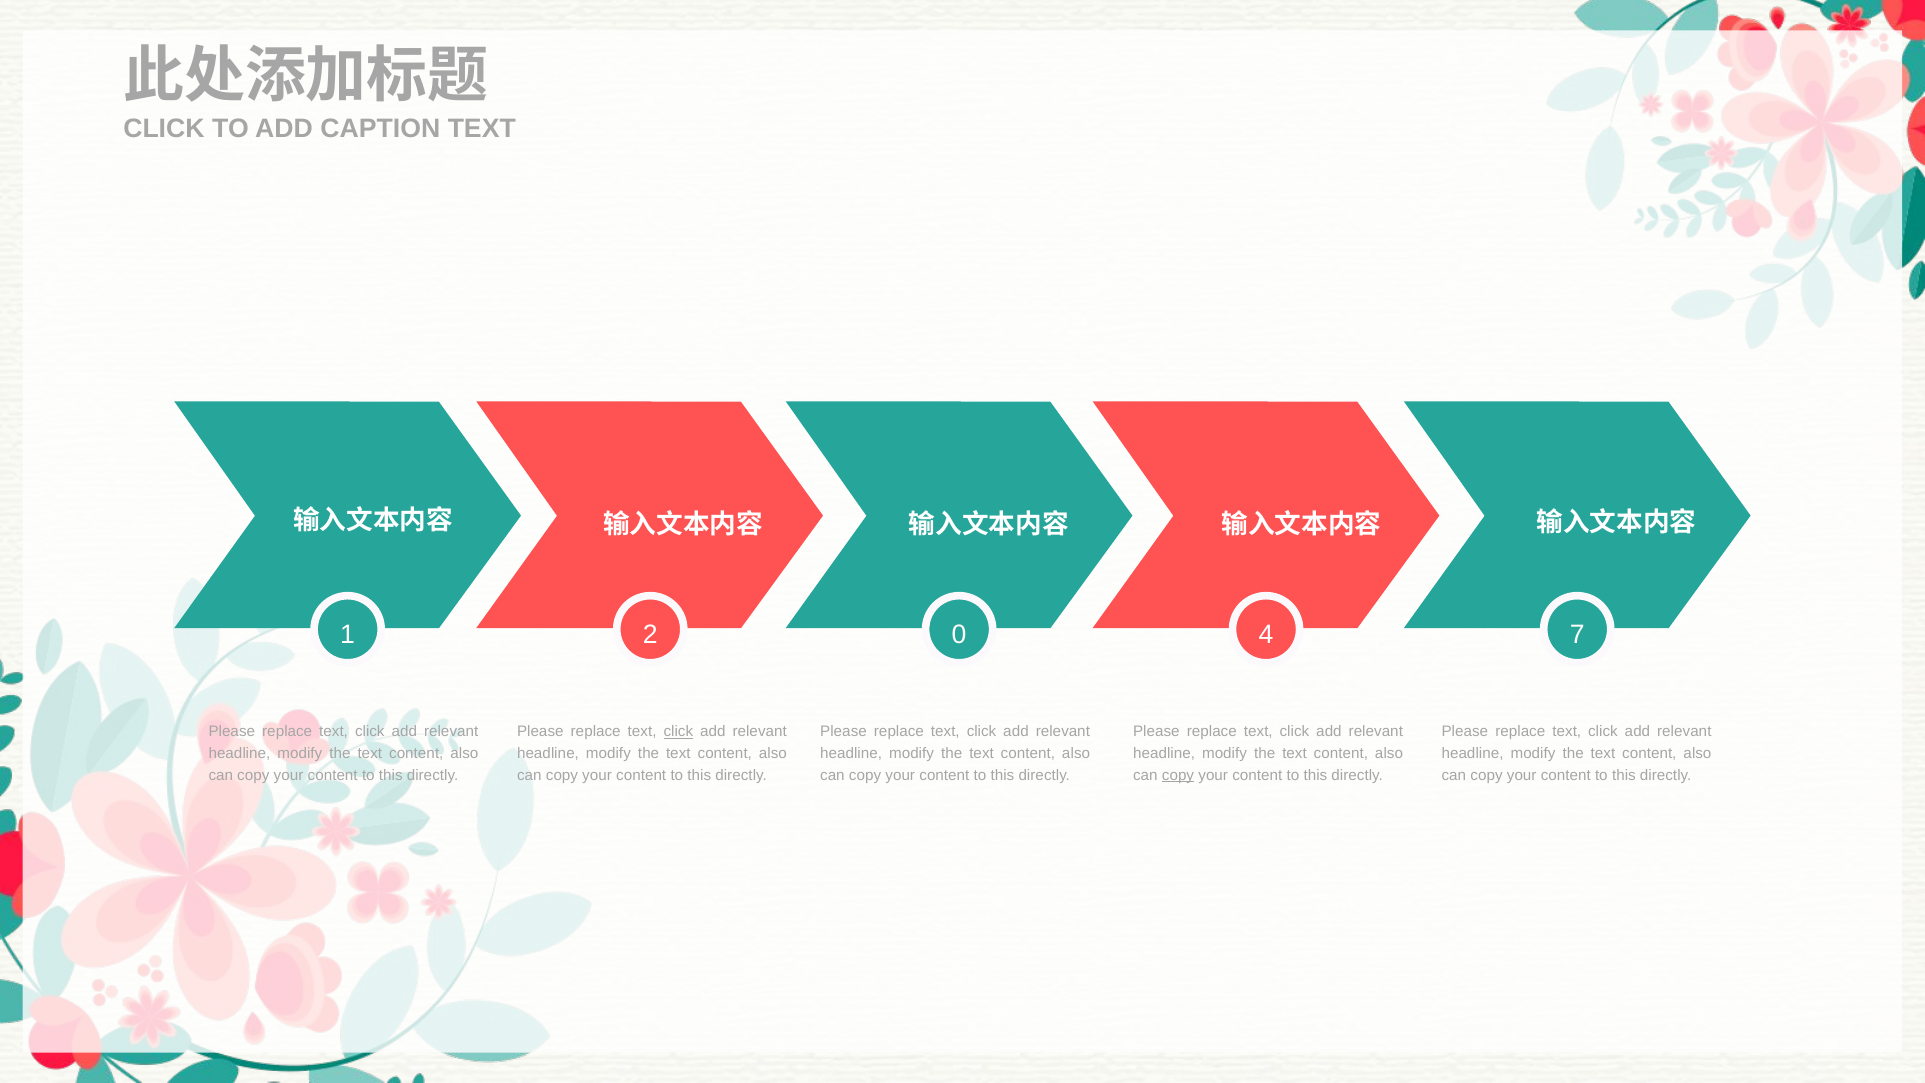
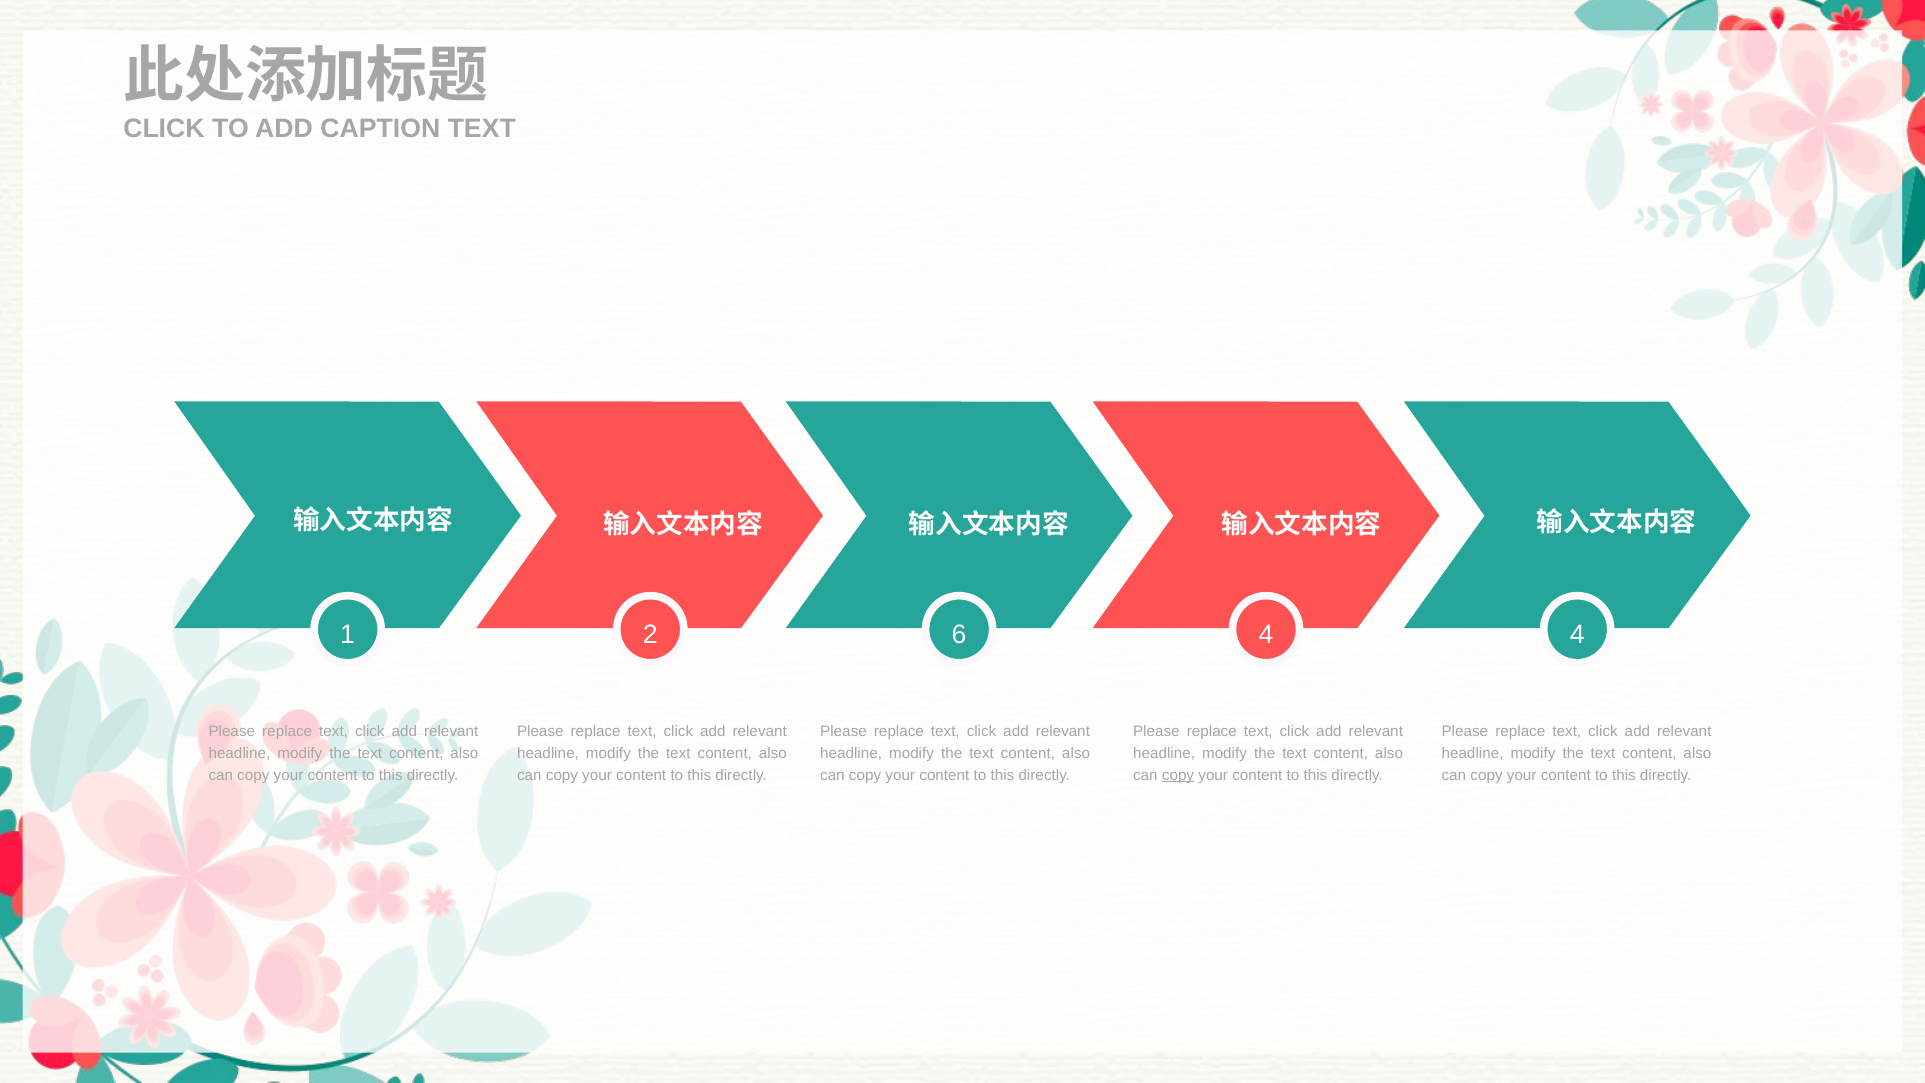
0: 0 -> 6 (959, 634)
4 7: 7 -> 4 (1577, 634)
click underline: present -> none (678, 731)
